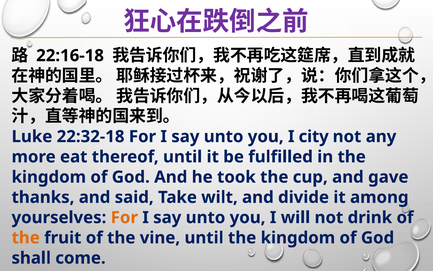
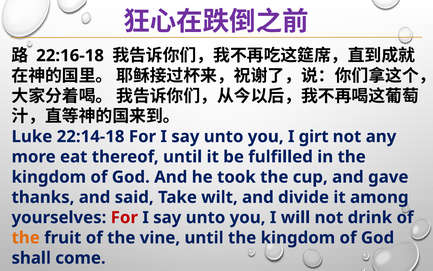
22:32-18: 22:32-18 -> 22:14-18 (91, 136)
city: city -> girt (314, 136)
For colour: orange -> red (124, 217)
